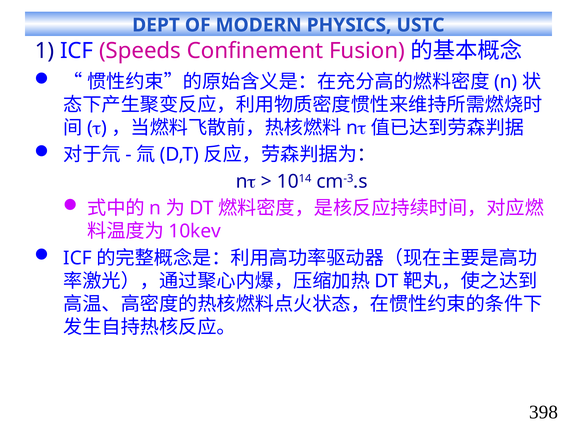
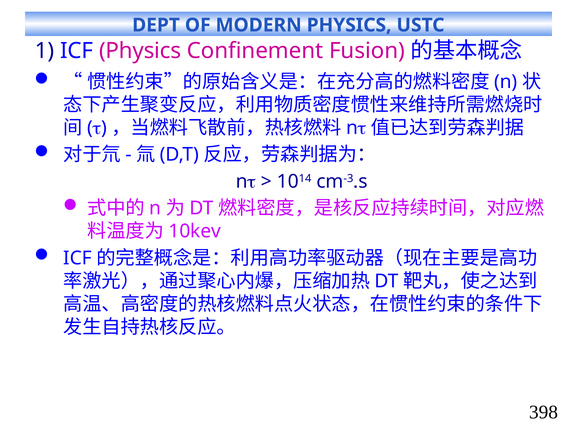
ICF Speeds: Speeds -> Physics (140, 51)
